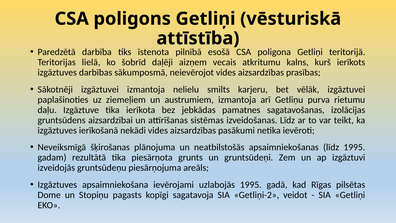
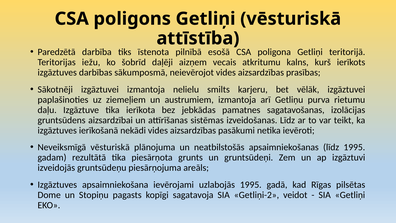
lielā: lielā -> iežu (91, 62)
Neveiksmīgā šķirošanas: šķirošanas -> vēsturiskā (110, 147)
